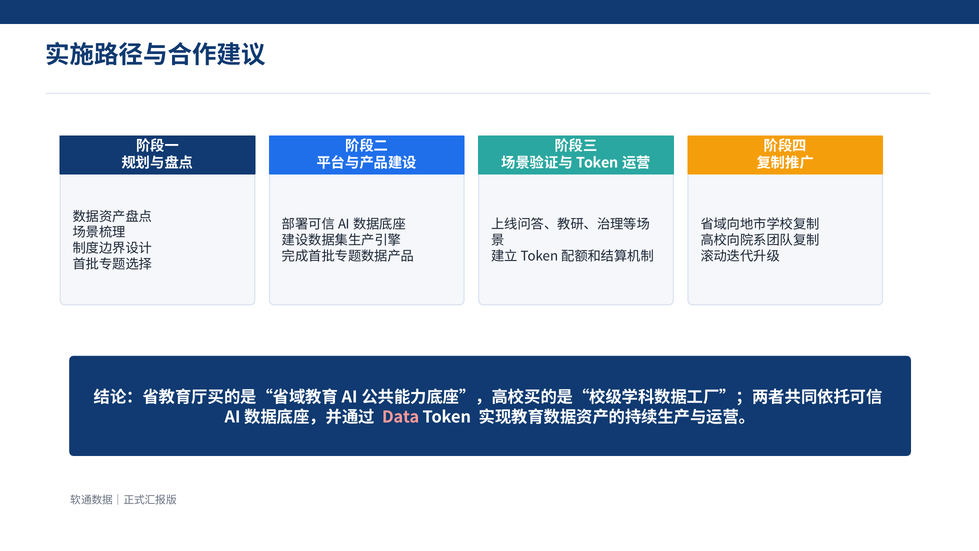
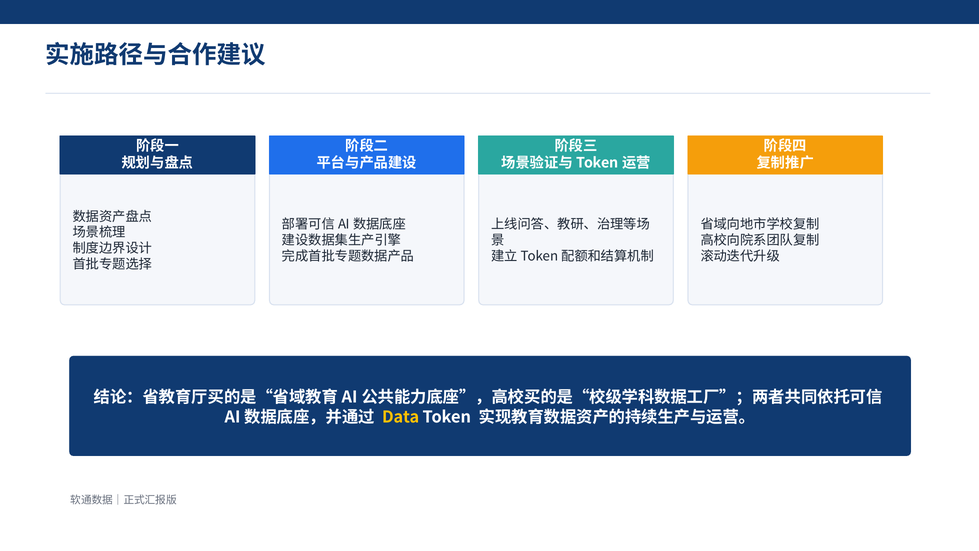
Data colour: pink -> yellow (401, 417)
